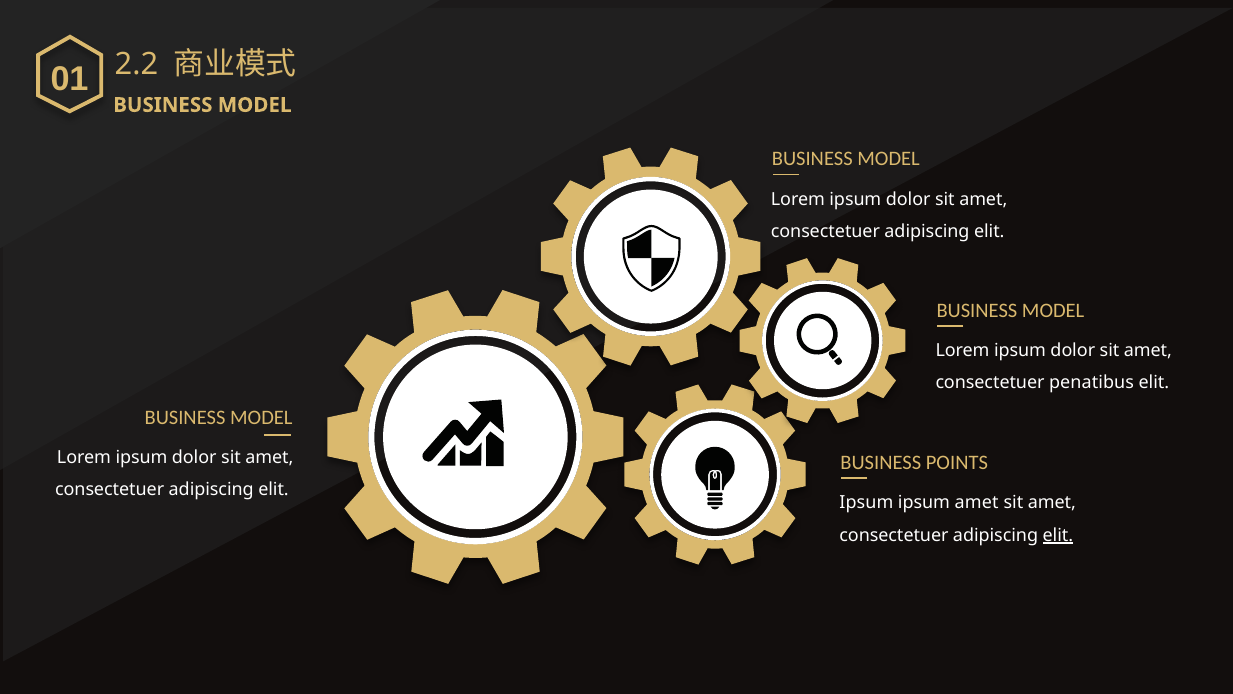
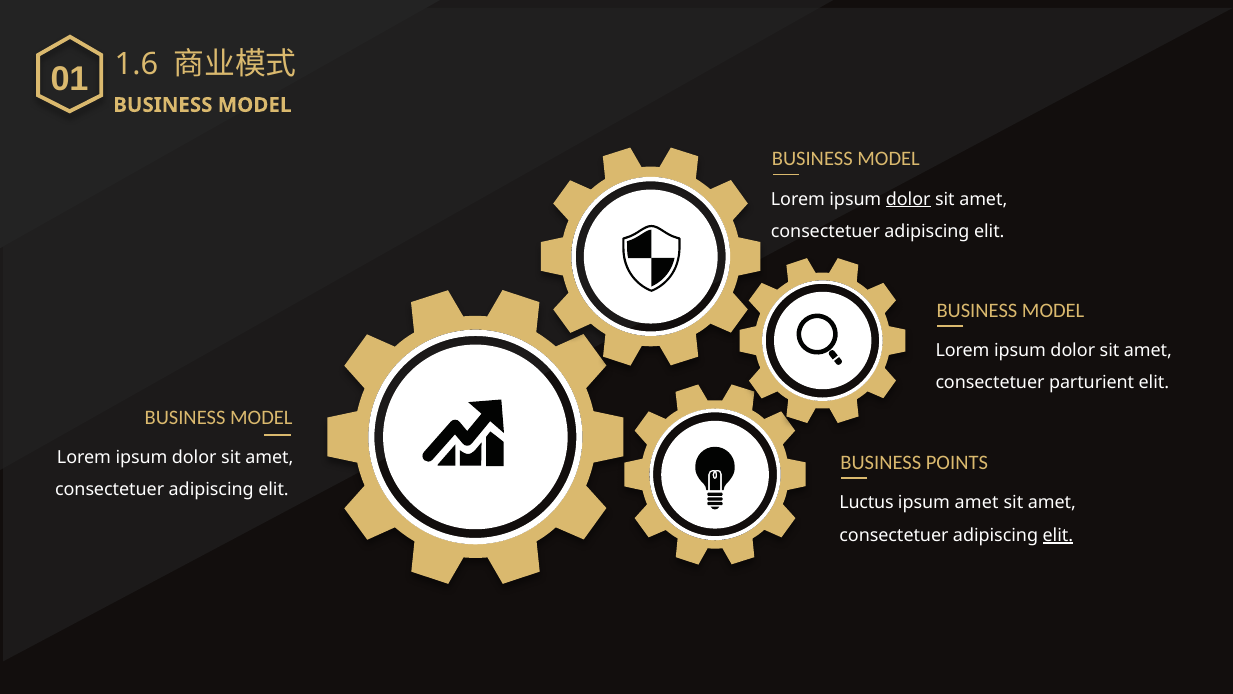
2.2: 2.2 -> 1.6 (136, 64)
dolor underline: none -> present (908, 199)
penatibus: penatibus -> parturient (1092, 383)
Ipsum: Ipsum -> Luctus (867, 503)
